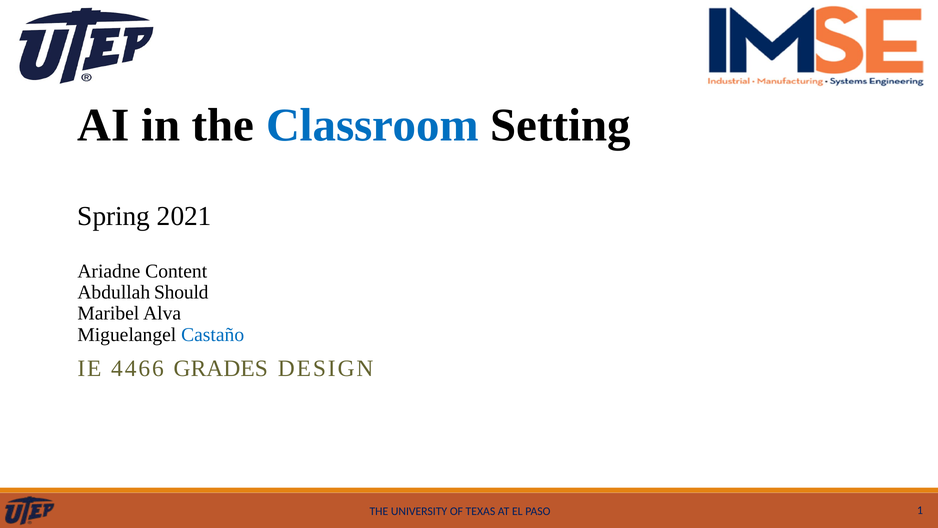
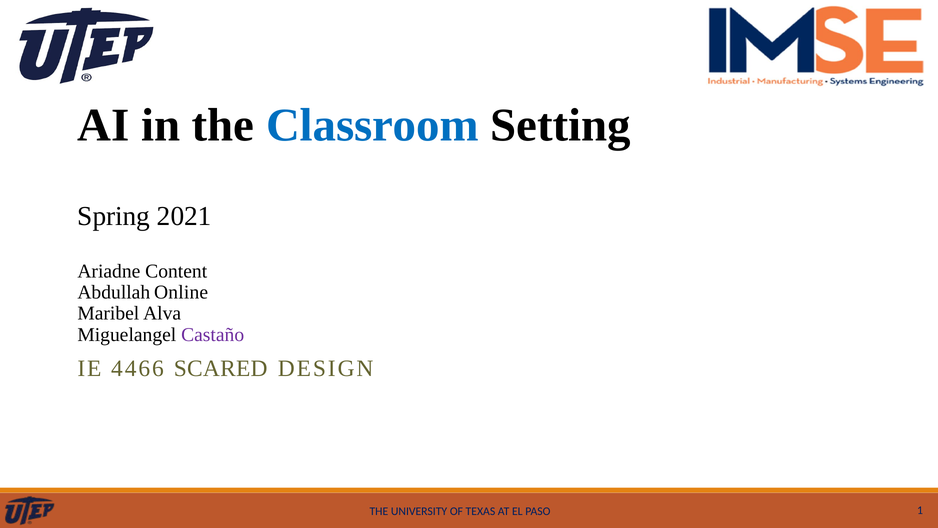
Should: Should -> Online (181, 292)
Castaño colour: blue -> purple (213, 334)
GRADES: GRADES -> SCARED (221, 368)
